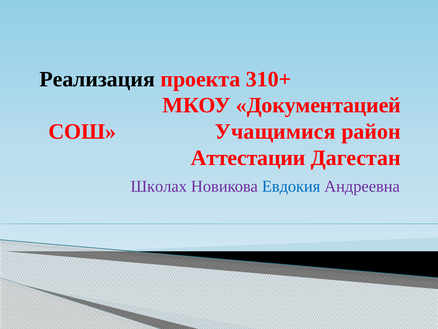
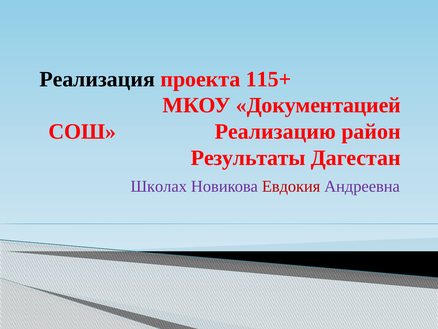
310+: 310+ -> 115+ (269, 79)
Учащимися: Учащимися -> Реализацию (275, 132)
Аттестации: Аттестации -> Результаты (248, 158)
Евдокия colour: blue -> red (291, 186)
